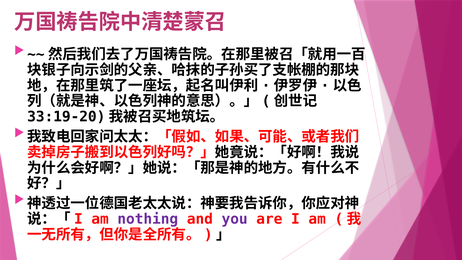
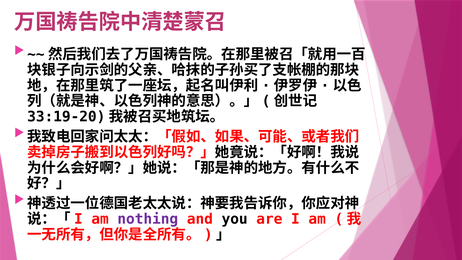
you colour: purple -> black (235, 219)
